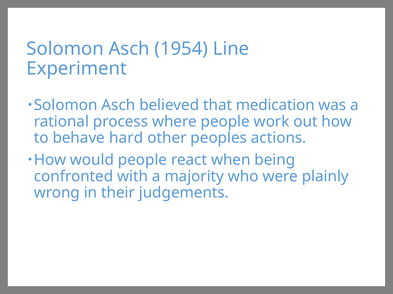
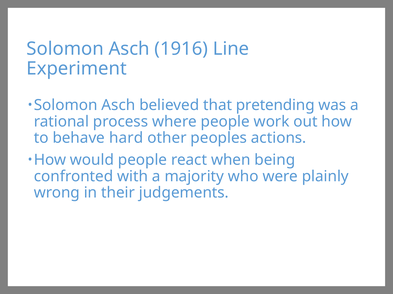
1954: 1954 -> 1916 (181, 49)
medication: medication -> pretending (275, 105)
